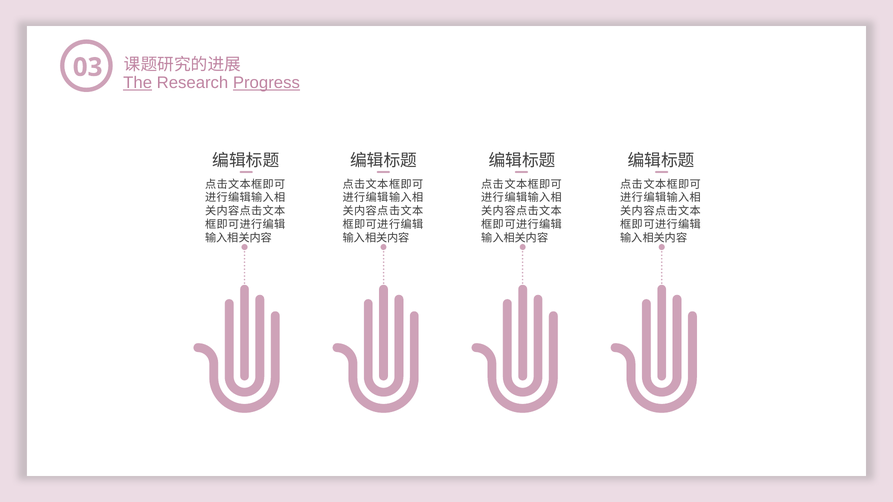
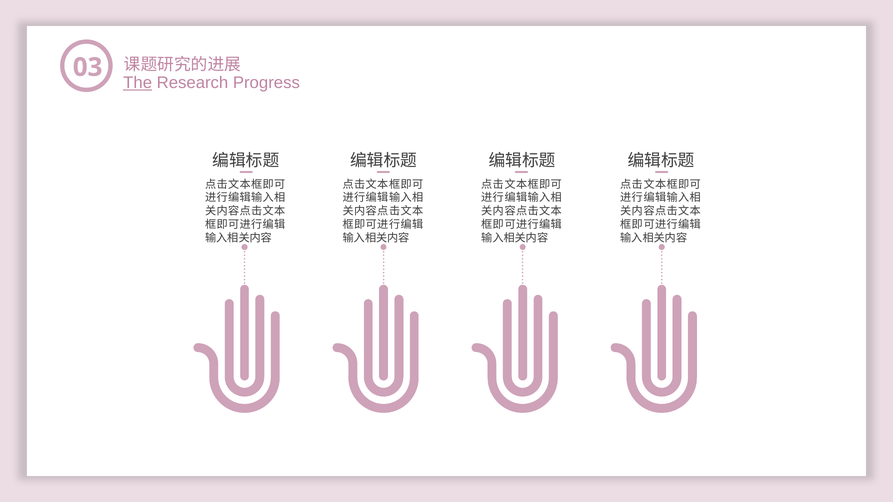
Progress underline: present -> none (266, 83)
